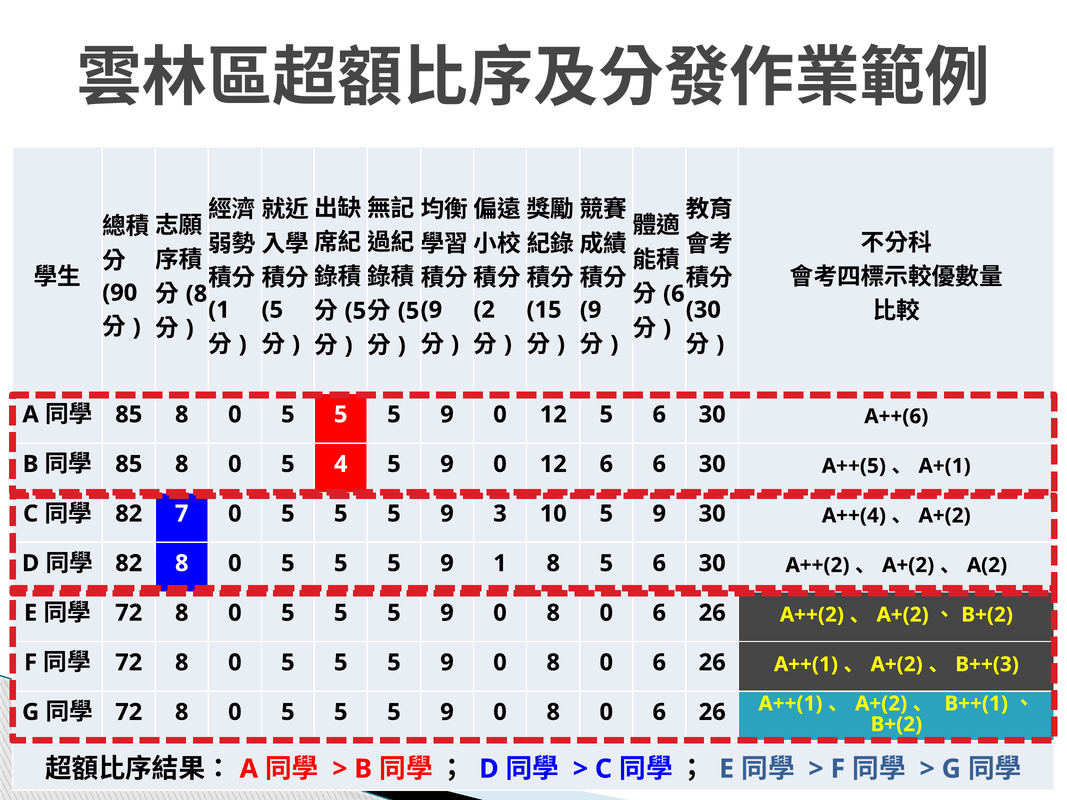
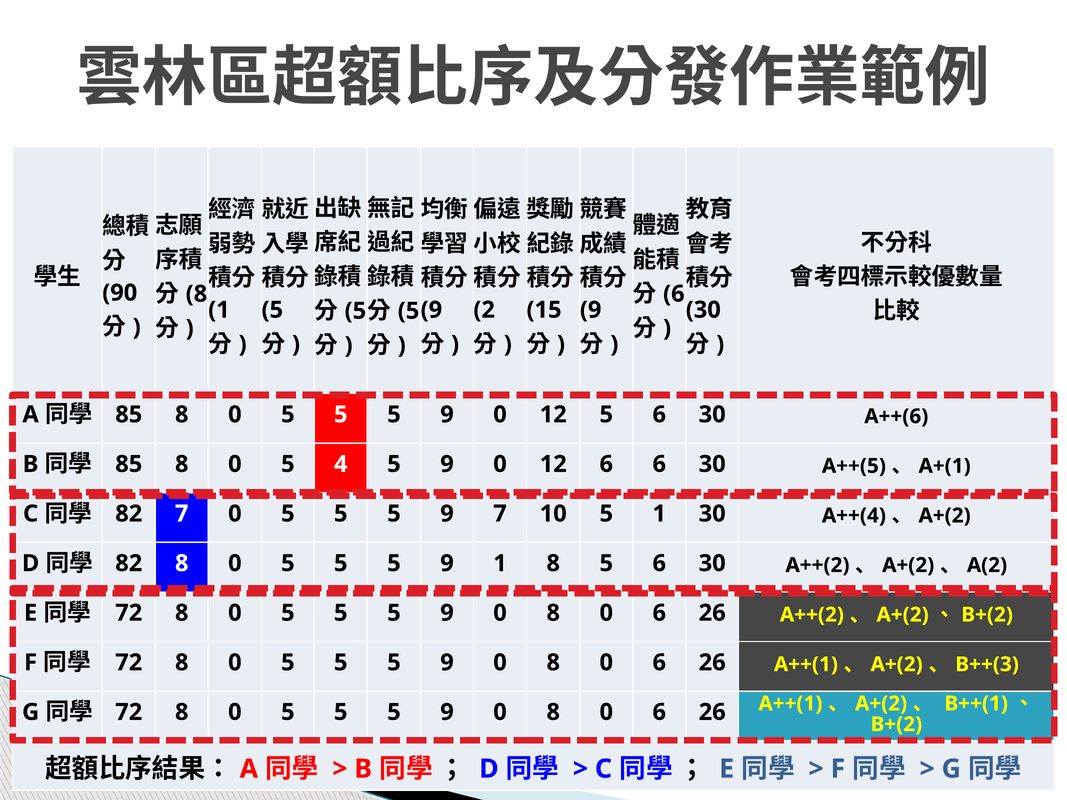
9 3: 3 -> 7 (500, 514)
10 5 9: 9 -> 1 (659, 514)
